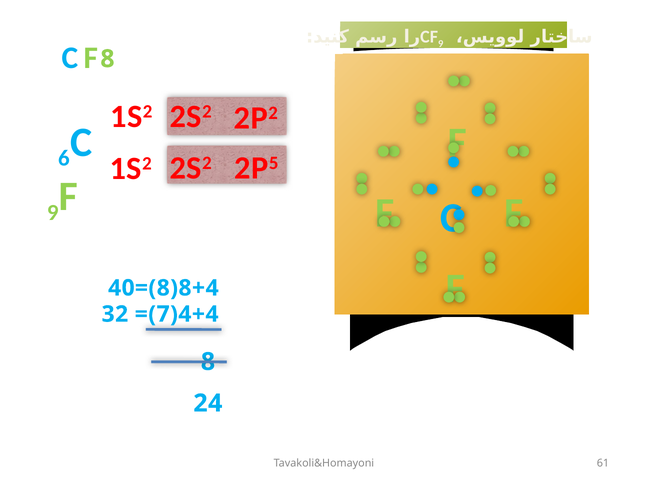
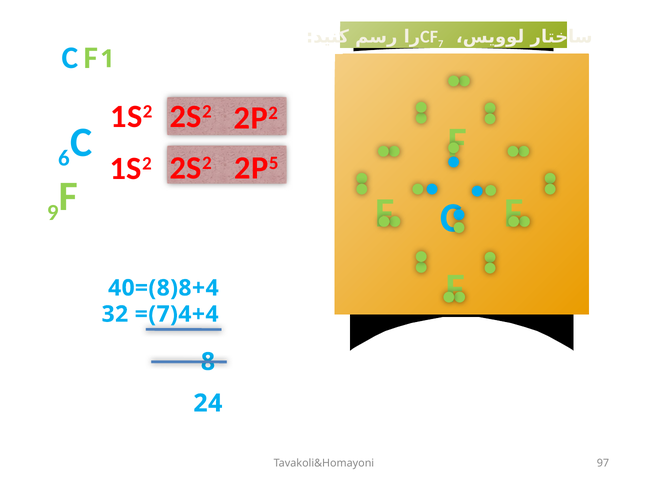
9: 9 -> 7 (441, 44)
8: 8 -> 1 (107, 59)
61: 61 -> 97 (603, 463)
